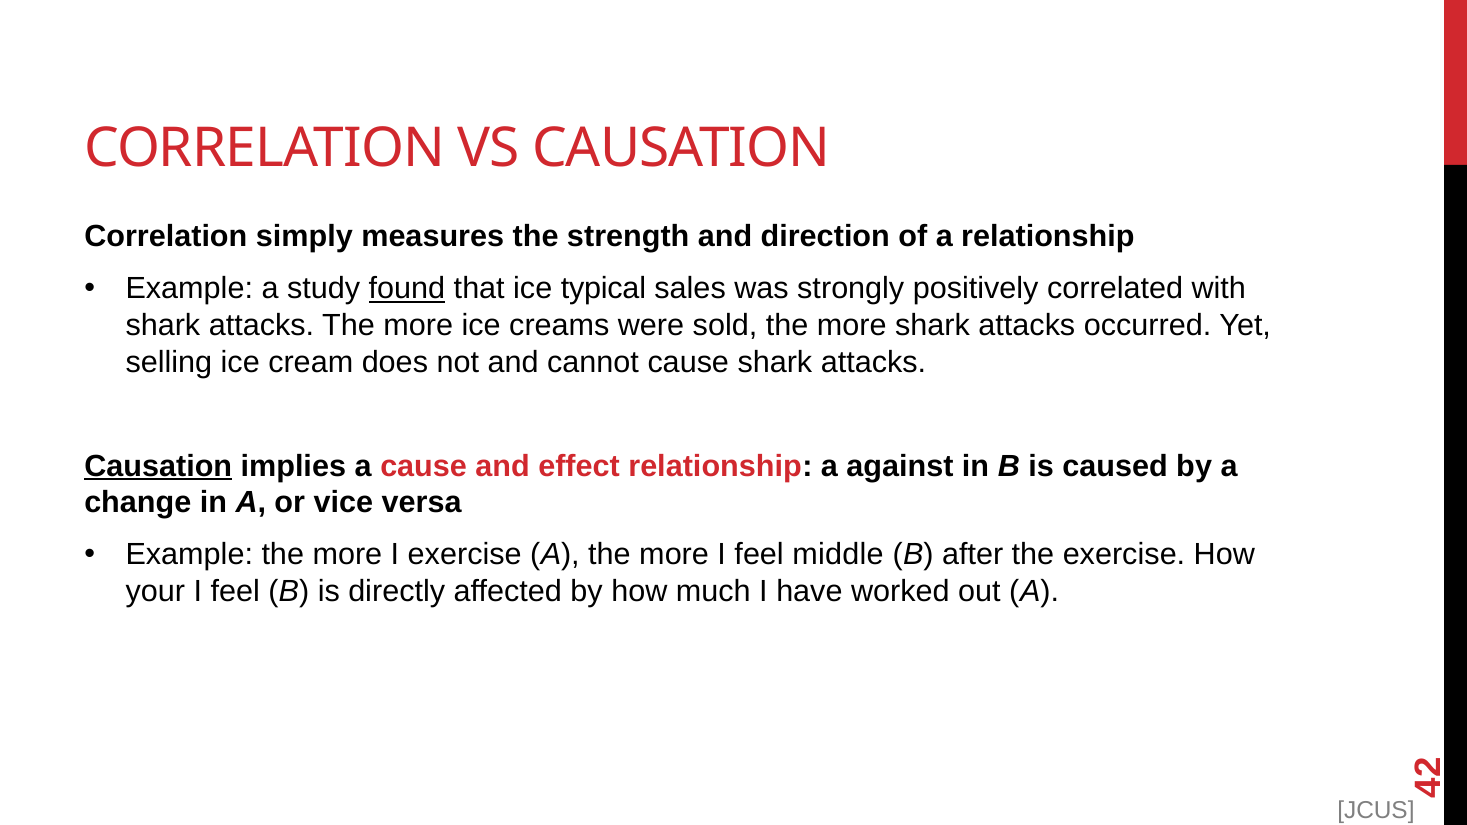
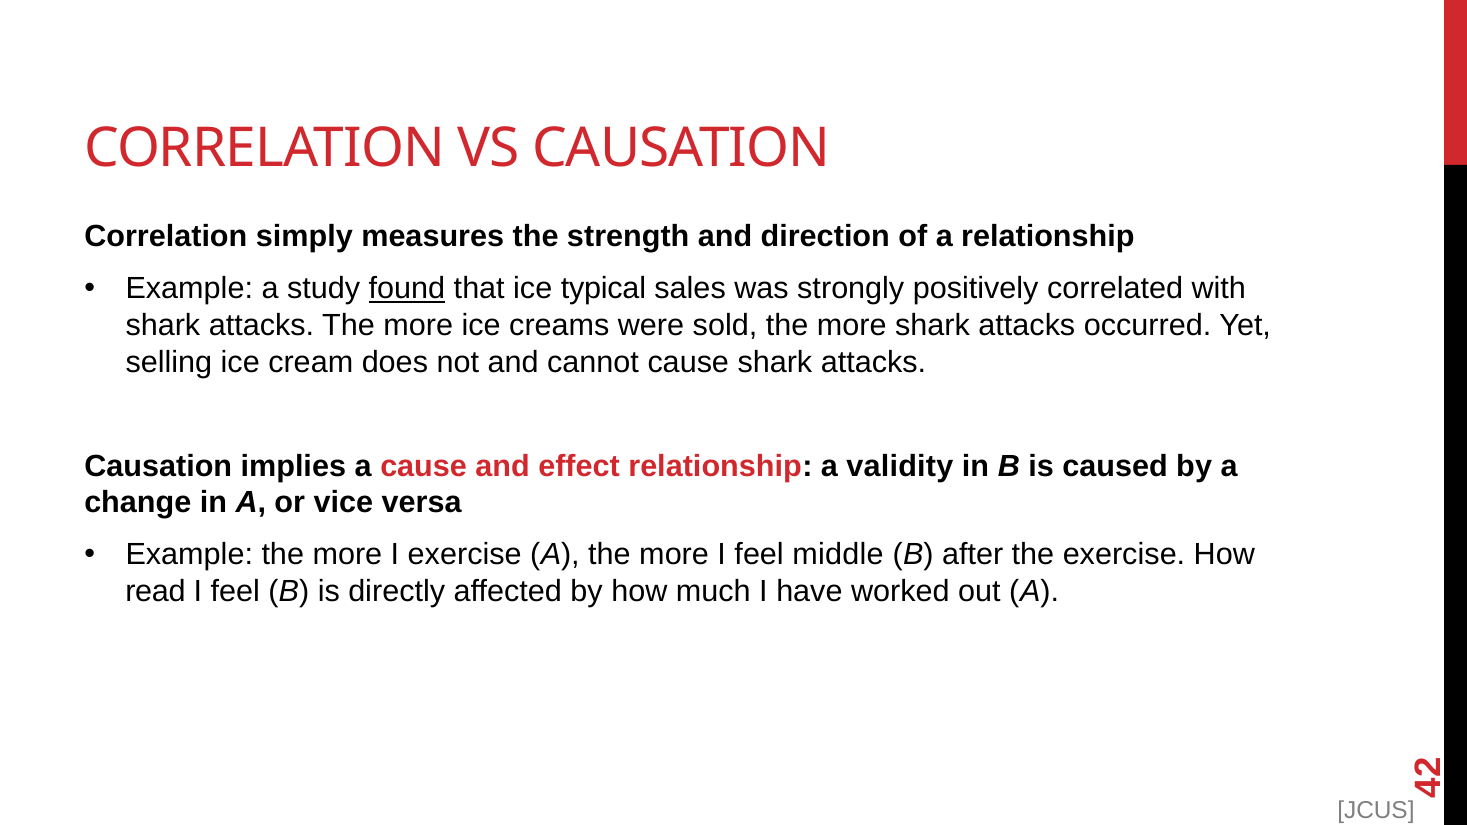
Causation underline: present -> none (158, 466)
against: against -> validity (900, 466)
your: your -> read (155, 592)
